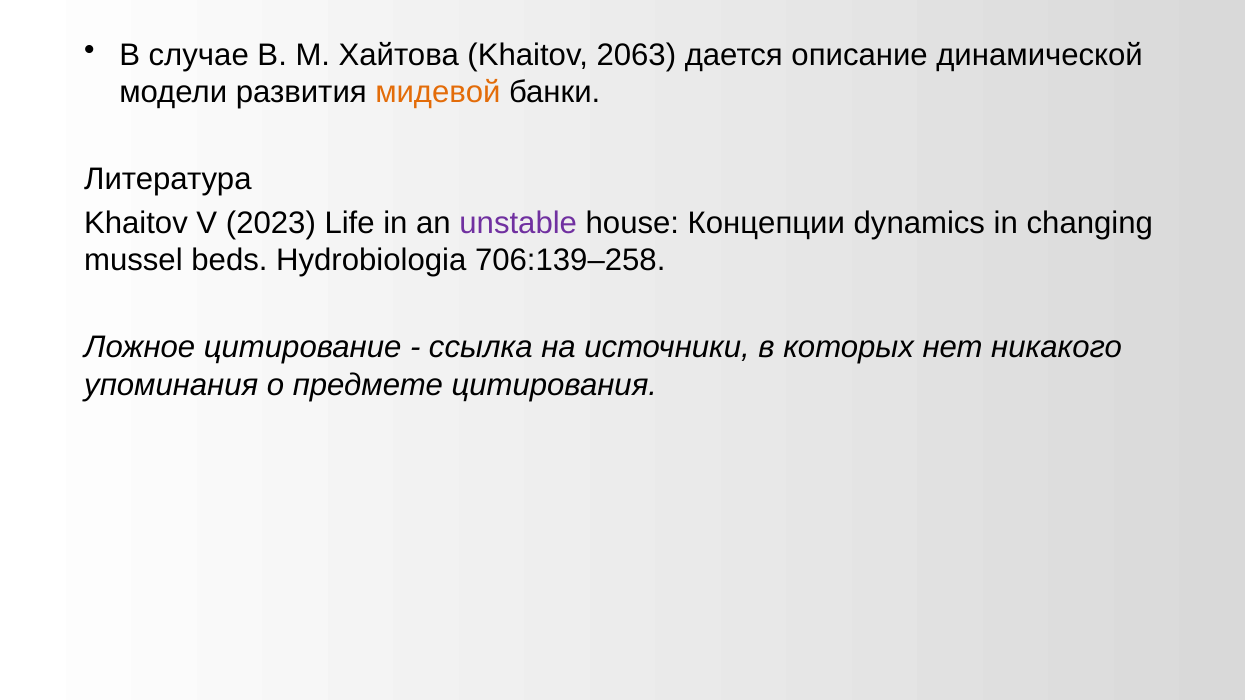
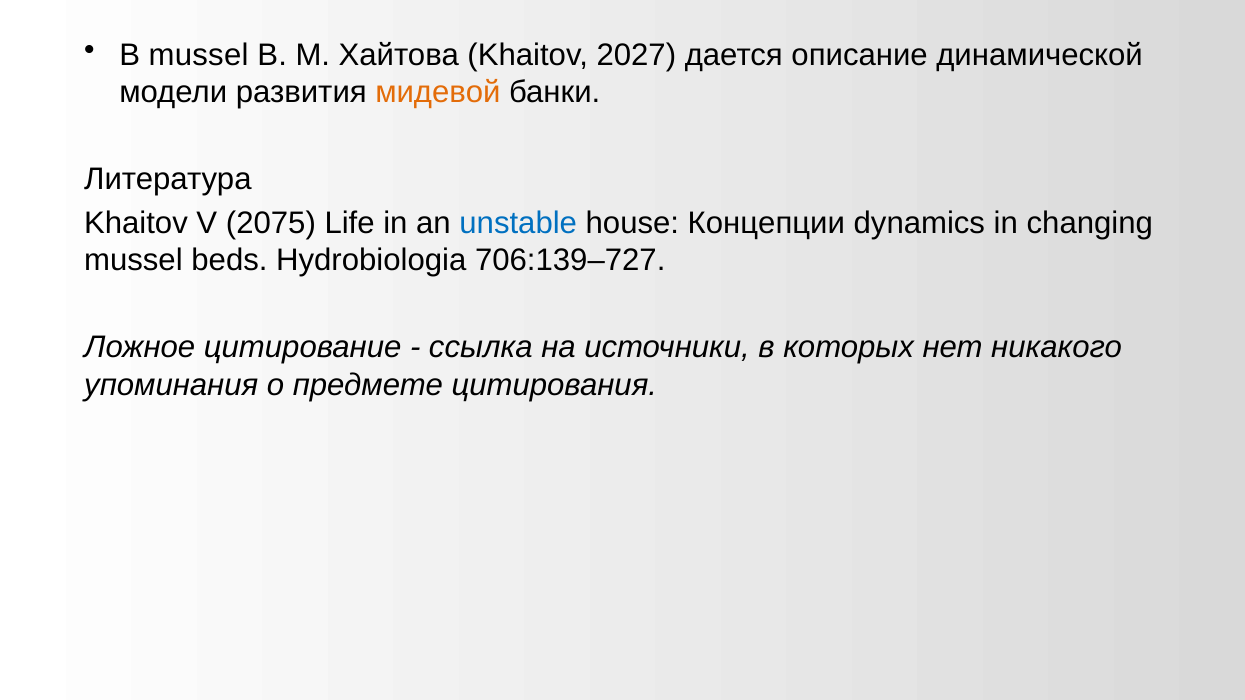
В случае: случае -> mussel (199, 55)
2063: 2063 -> 2027 (636, 55)
2023: 2023 -> 2075 (271, 223)
unstable colour: purple -> blue (518, 223)
706:139–258: 706:139–258 -> 706:139–727 (570, 261)
